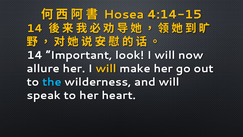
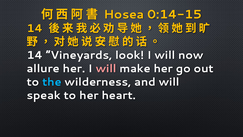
4:14-15: 4:14-15 -> 0:14-15 (175, 14)
Important: Important -> Vineyards (79, 55)
will colour: yellow -> pink (106, 68)
